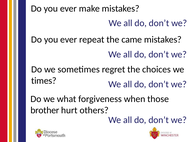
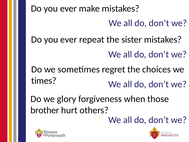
came: came -> sister (132, 39)
what: what -> glory (67, 99)
